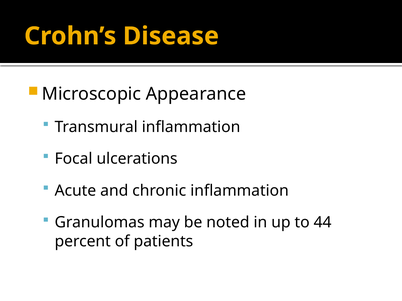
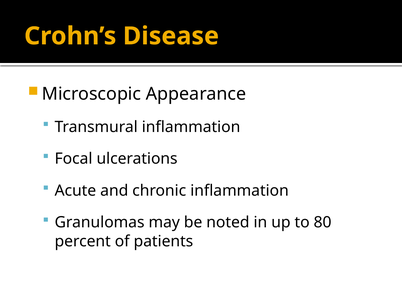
44: 44 -> 80 (323, 223)
